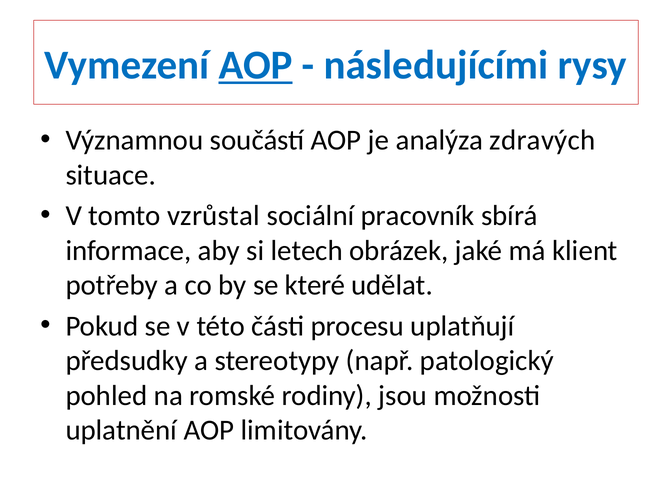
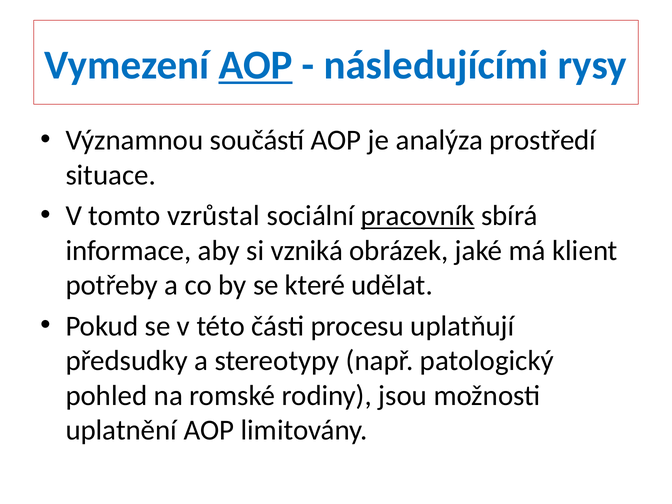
zdravých: zdravých -> prostředí (543, 140)
pracovník underline: none -> present (418, 216)
letech: letech -> vzniká (307, 251)
